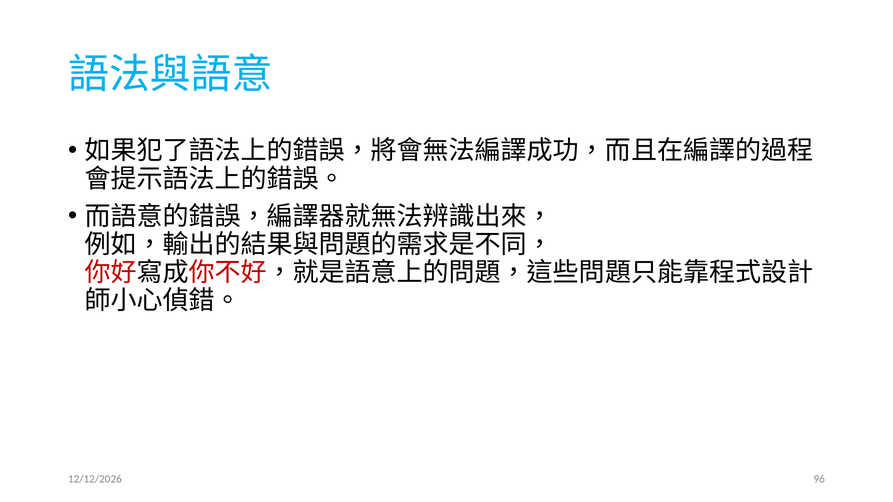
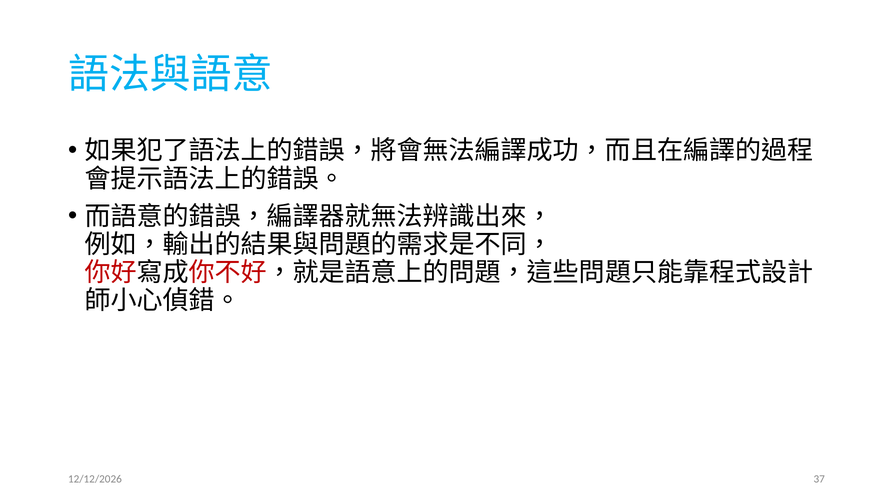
96: 96 -> 37 (819, 480)
